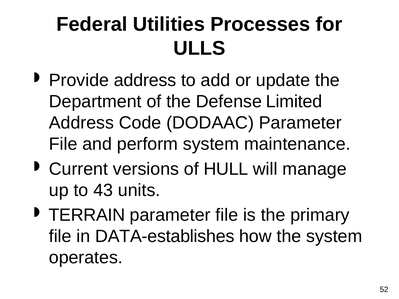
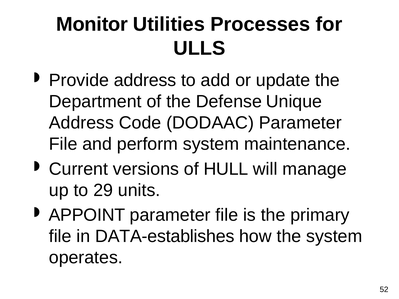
Federal: Federal -> Monitor (92, 24)
Limited: Limited -> Unique (294, 102)
43: 43 -> 29 (103, 190)
TERRAIN: TERRAIN -> APPOINT (87, 215)
